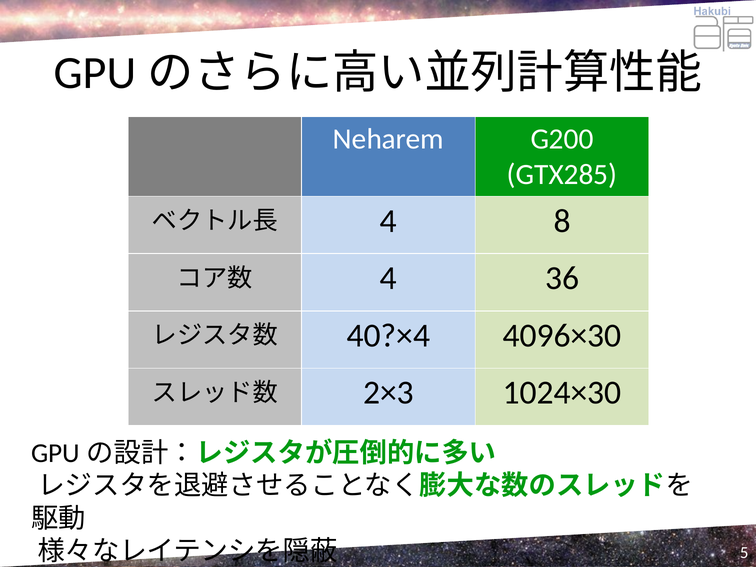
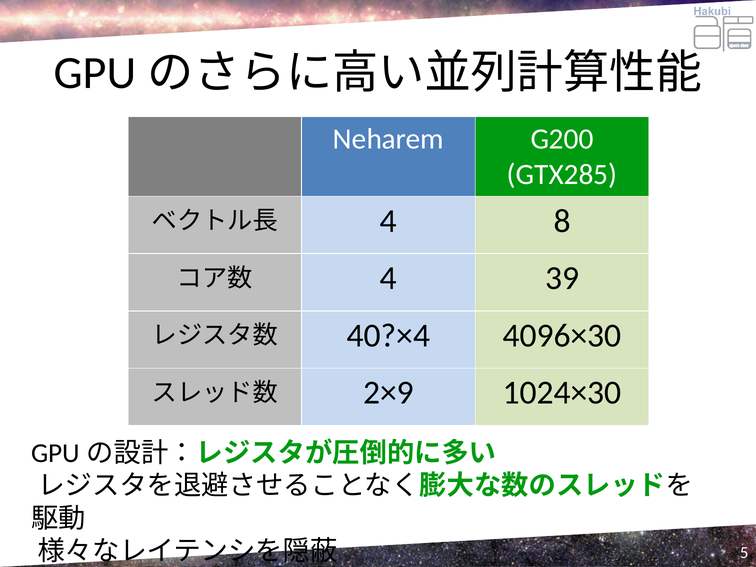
36: 36 -> 39 (562, 278)
2×3: 2×3 -> 2×9 (388, 393)
